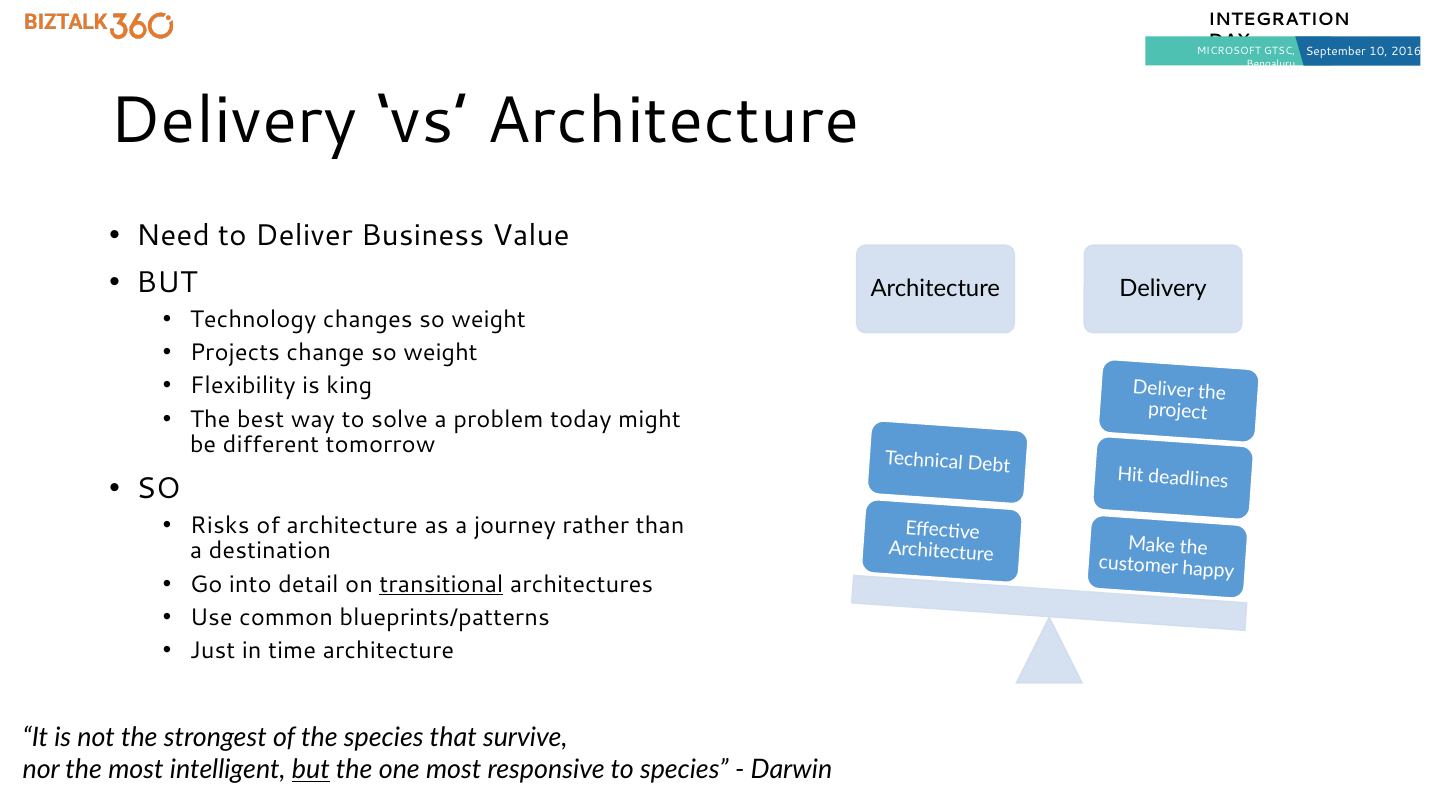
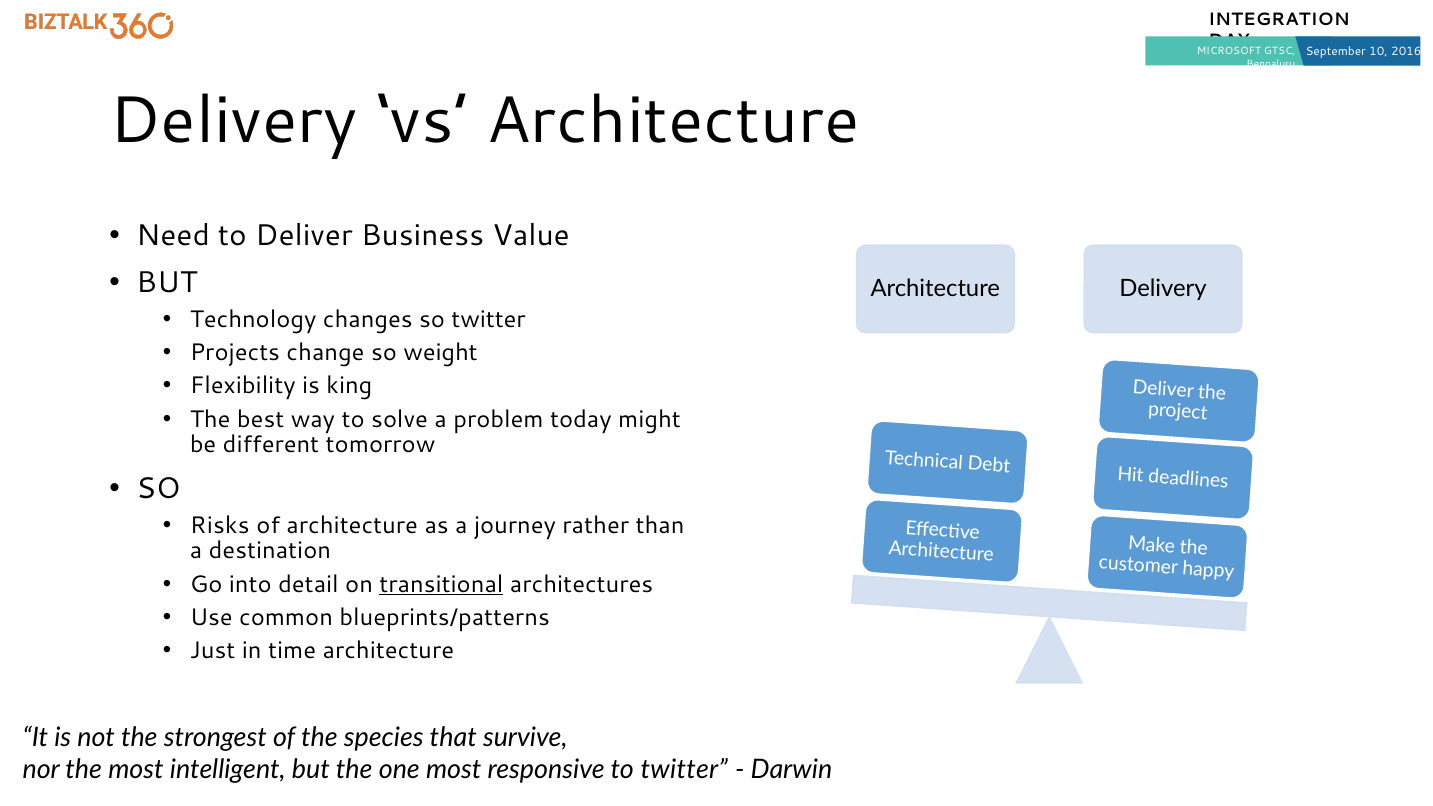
changes so weight: weight -> twitter (489, 320)
but underline: present -> none (311, 770)
to species: species -> twitter (684, 770)
